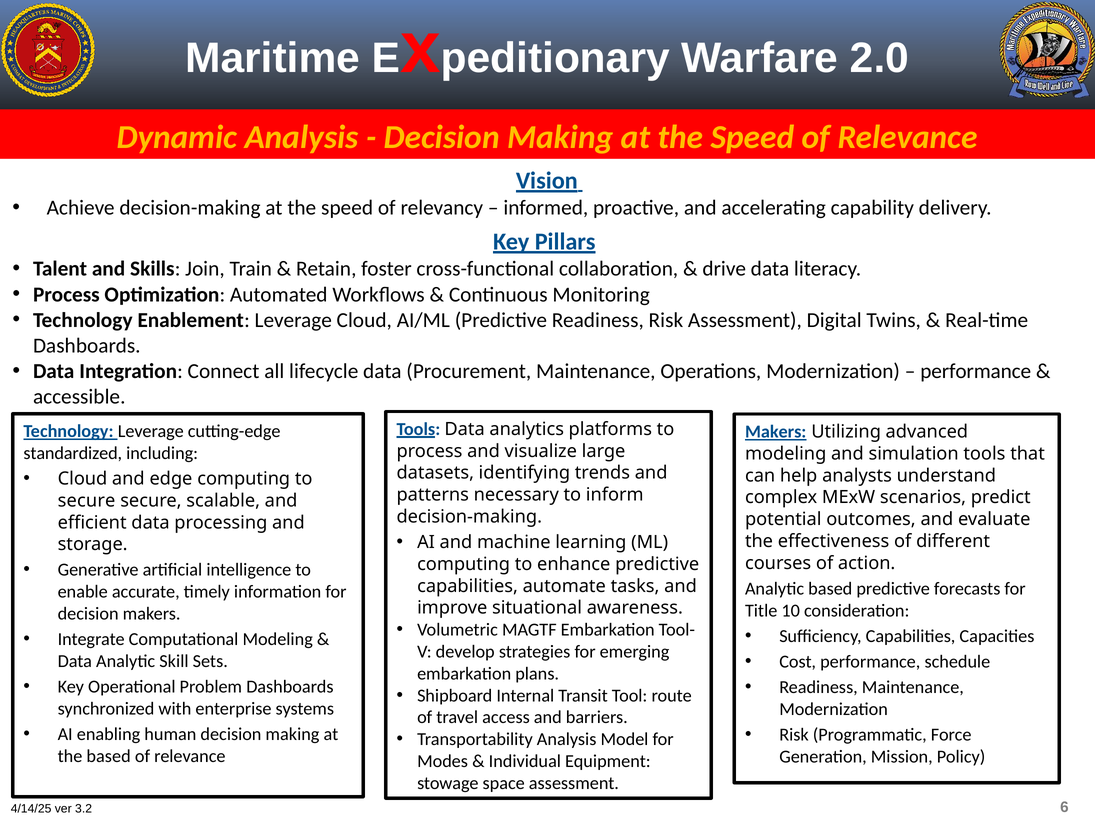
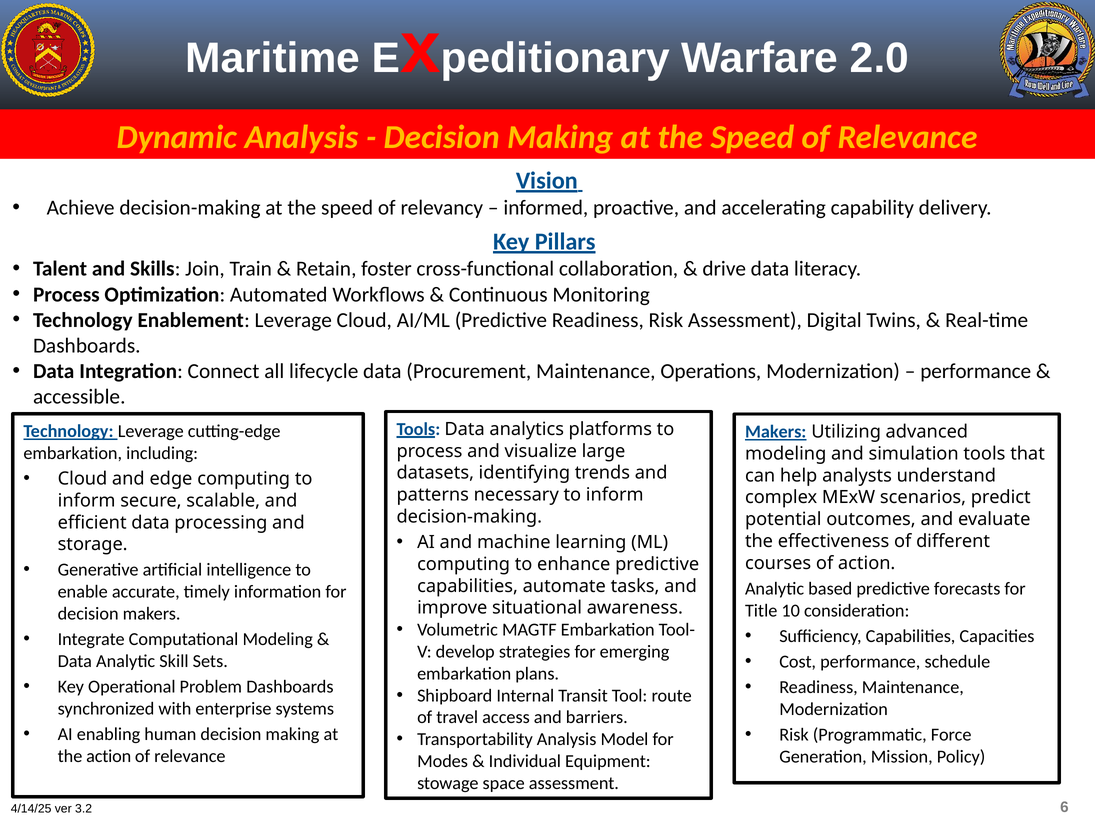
standardized: standardized -> embarkation (73, 453)
secure: secure -> inform (87, 501)
the based: based -> action (109, 756)
